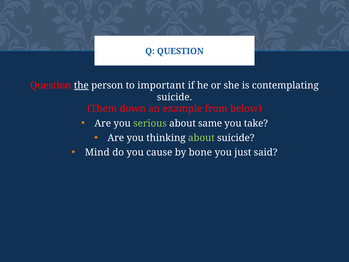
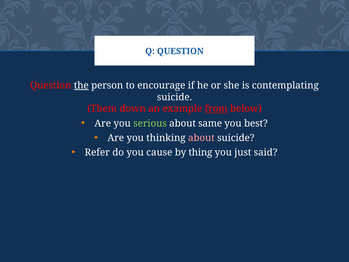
important: important -> encourage (161, 85)
from underline: none -> present (216, 109)
take: take -> best (256, 123)
about colour: light green -> pink (201, 138)
Mind: Mind -> Refer (97, 152)
bone: bone -> thing (200, 152)
